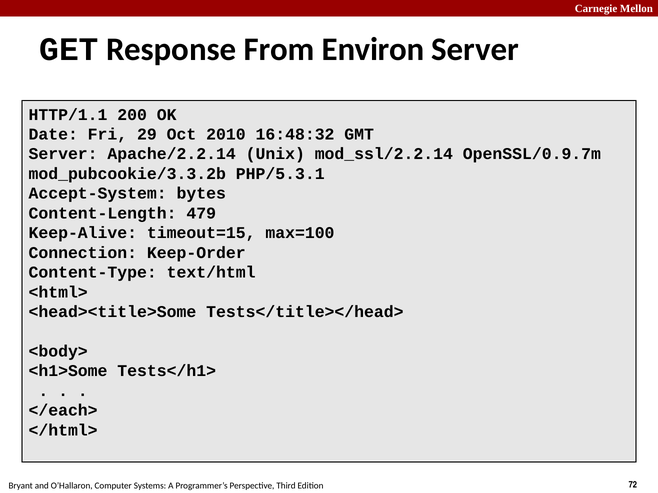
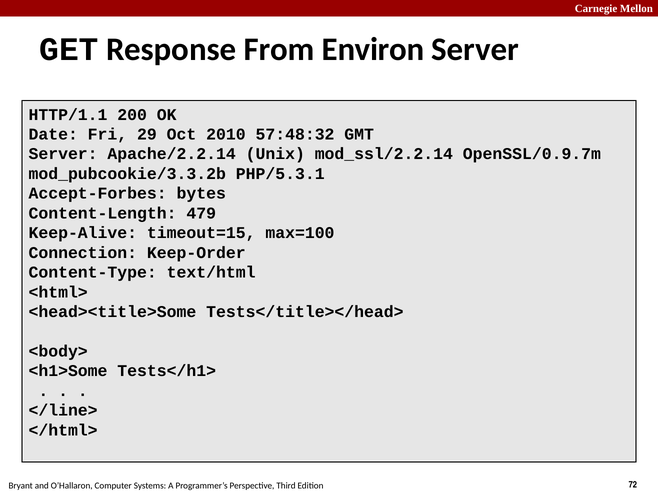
16:48:32: 16:48:32 -> 57:48:32 (295, 134)
Accept-System: Accept-System -> Accept-Forbes (98, 194)
</each>: </each> -> </line> (63, 411)
